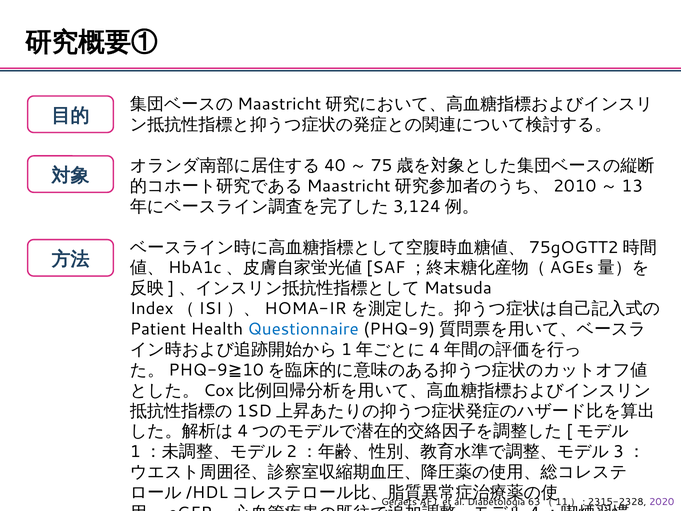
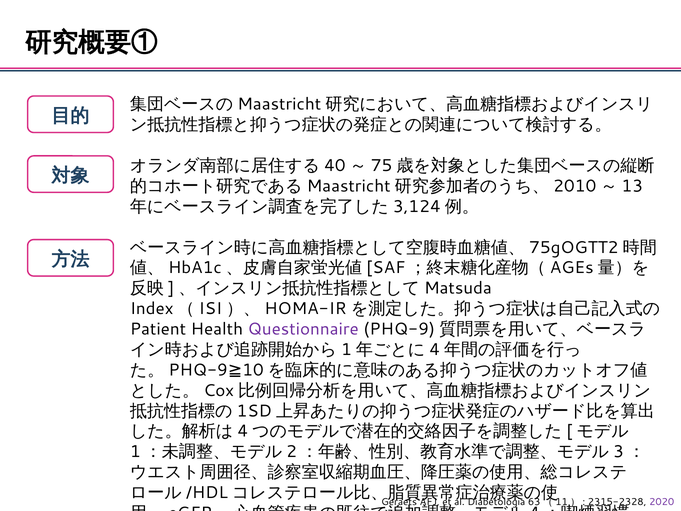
Questionnaire colour: blue -> purple (303, 329)
